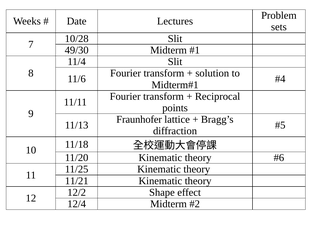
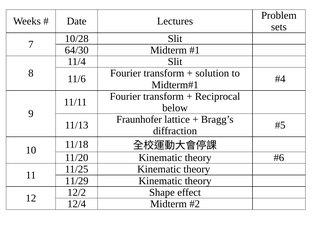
49/30: 49/30 -> 64/30 (77, 50)
points: points -> below (175, 108)
11/21: 11/21 -> 11/29 (77, 181)
